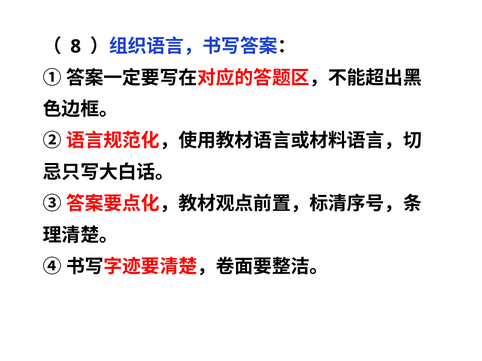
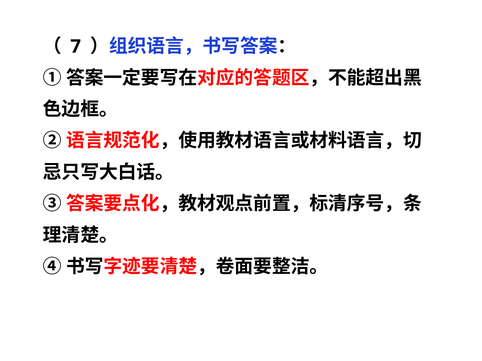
8: 8 -> 7 (76, 47)
